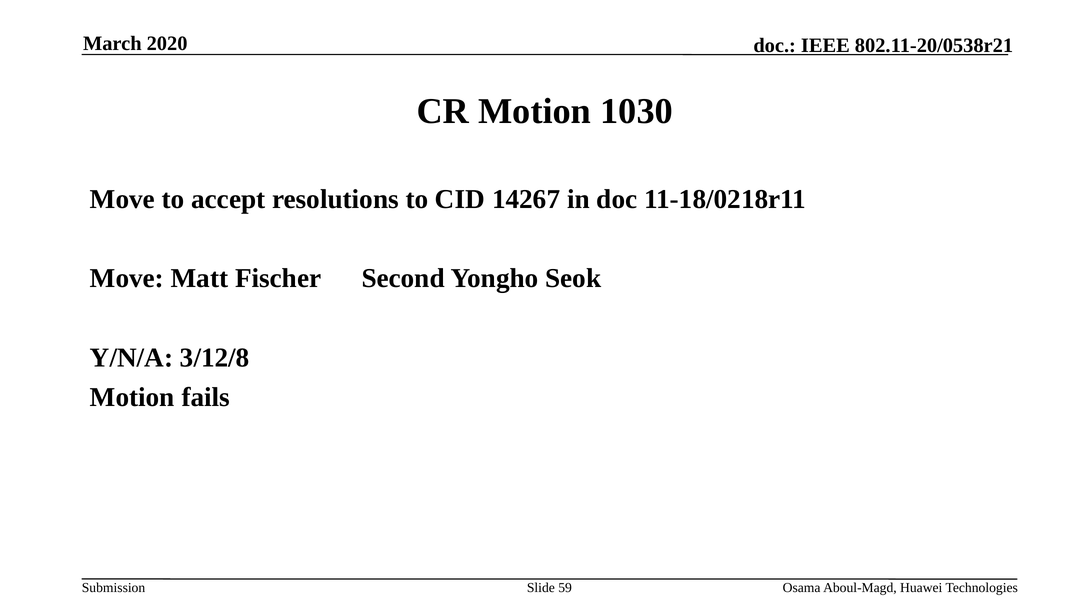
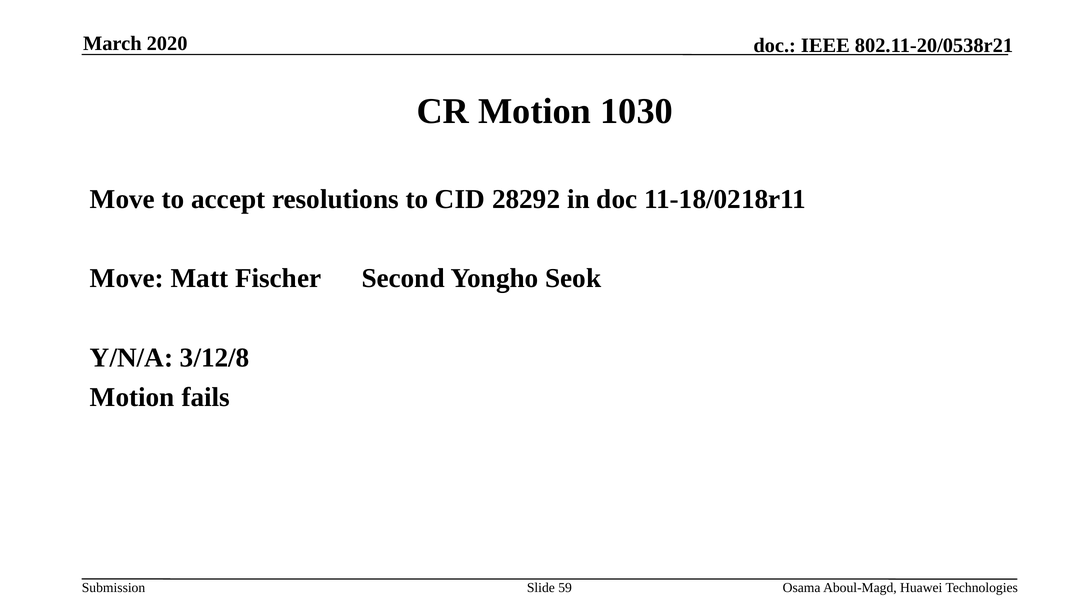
14267: 14267 -> 28292 (526, 199)
